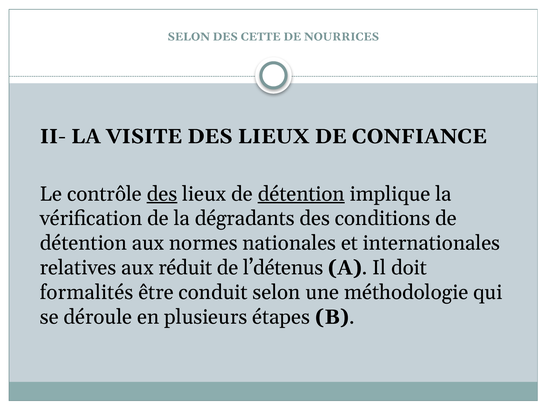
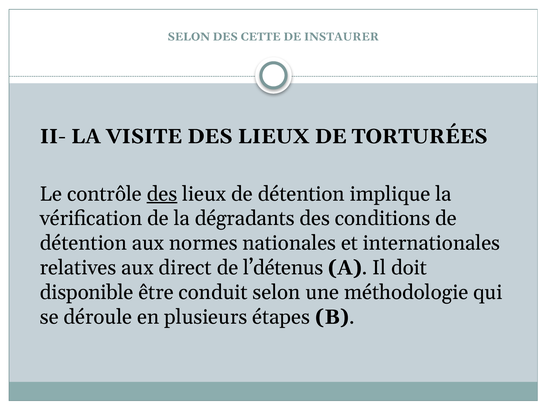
NOURRICES: NOURRICES -> INSTAURER (341, 37)
CONFIANCE: CONFIANCE -> TORTURÉES (420, 137)
détention underline: present -> none (301, 194)
réduit: réduit -> direct (185, 268)
formalités: formalités -> disponible (87, 293)
